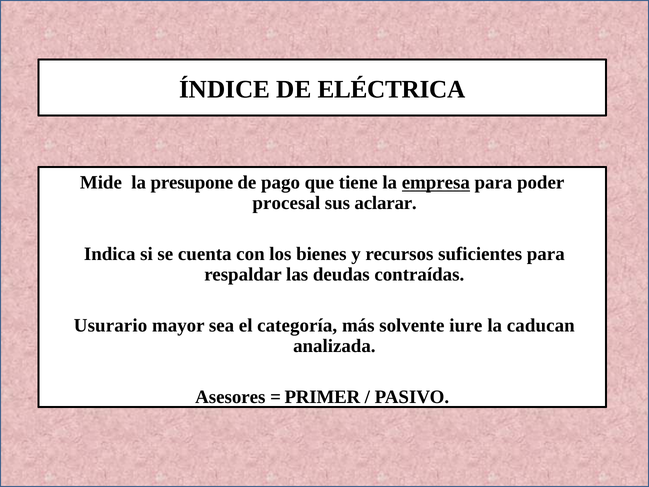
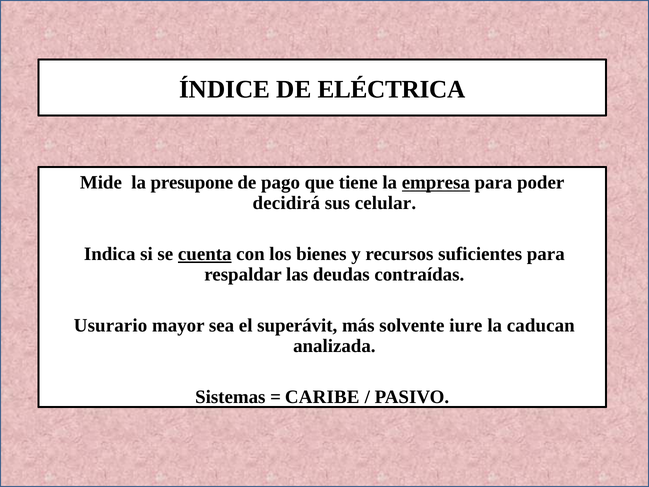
procesal: procesal -> decidirá (286, 203)
aclarar: aclarar -> celular (385, 203)
cuenta underline: none -> present (205, 254)
categoría: categoría -> superávit (297, 325)
Asesores: Asesores -> Sistemas (230, 397)
PRIMER: PRIMER -> CARIBE (322, 397)
